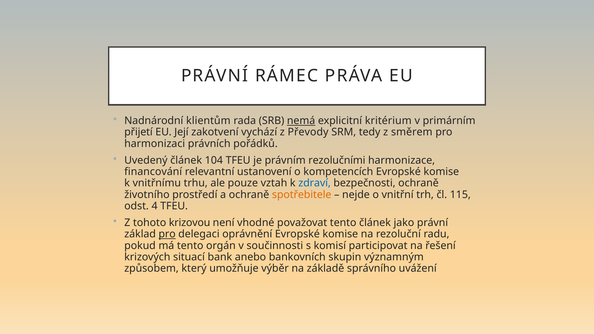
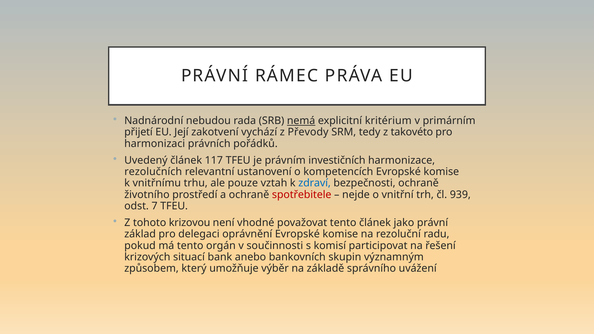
klientům: klientům -> nebudou (208, 121)
směrem: směrem -> takovéto (412, 132)
104: 104 -> 117 (214, 161)
rezolučními: rezolučními -> investičních (337, 161)
financování: financování -> rezolučních (153, 172)
spotřebitele colour: orange -> red (302, 195)
115: 115 -> 939 (460, 195)
4: 4 -> 7 (155, 206)
pro underline: present -> none (167, 234)
